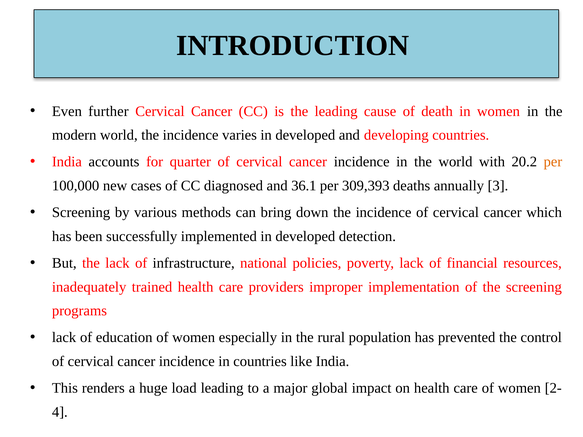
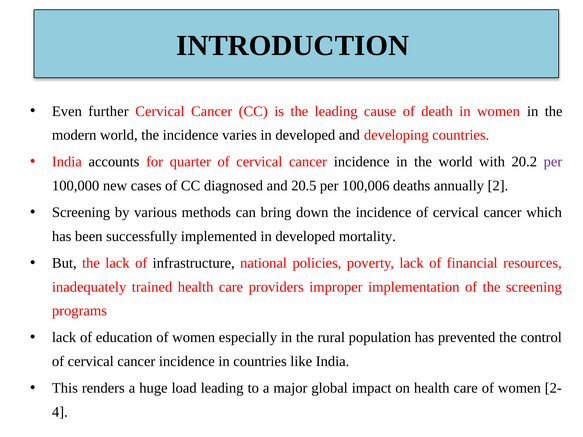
per colour: orange -> purple (553, 162)
36.1: 36.1 -> 20.5 (304, 186)
309,393: 309,393 -> 100,006 (366, 186)
3: 3 -> 2 (498, 186)
detection: detection -> mortality (367, 236)
